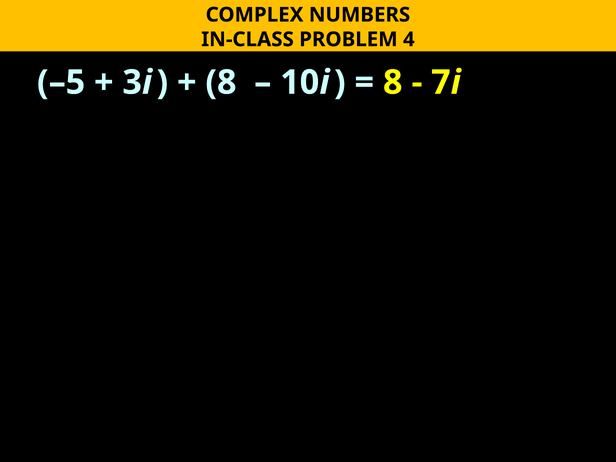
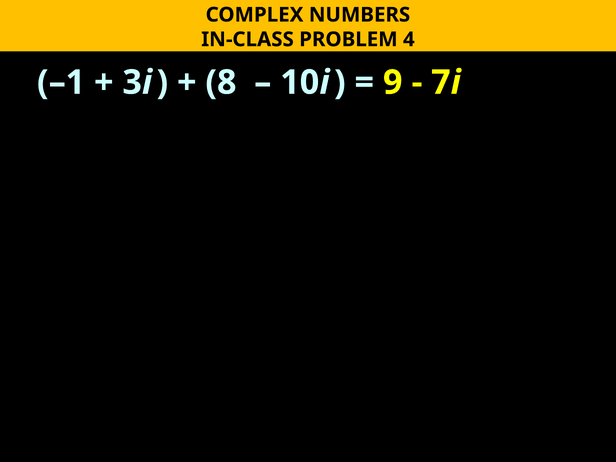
–5: –5 -> –1 (61, 82)
8: 8 -> 9 (393, 82)
